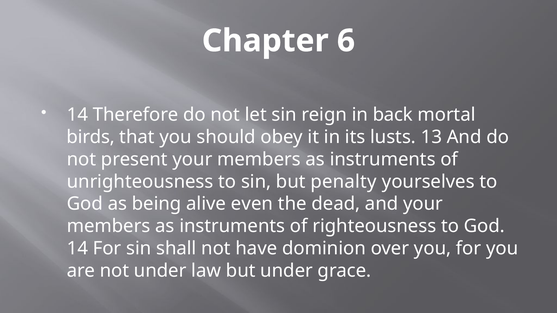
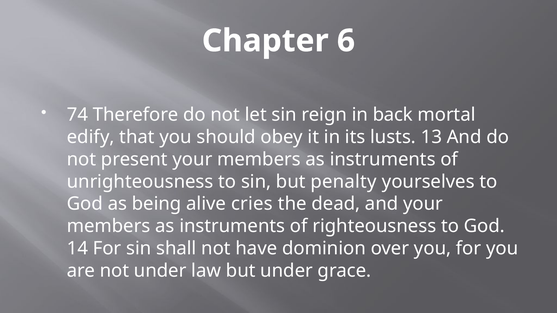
14: 14 -> 74 (77, 115)
birds: birds -> edify (91, 137)
even: even -> cries (252, 204)
